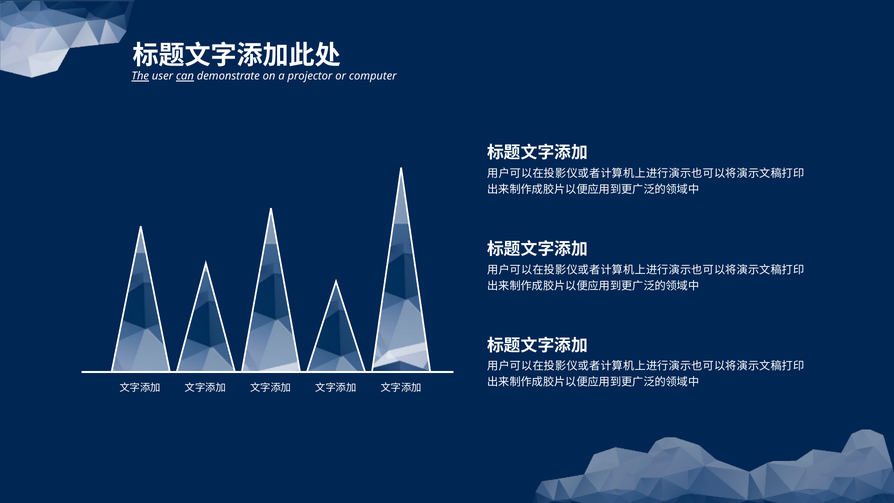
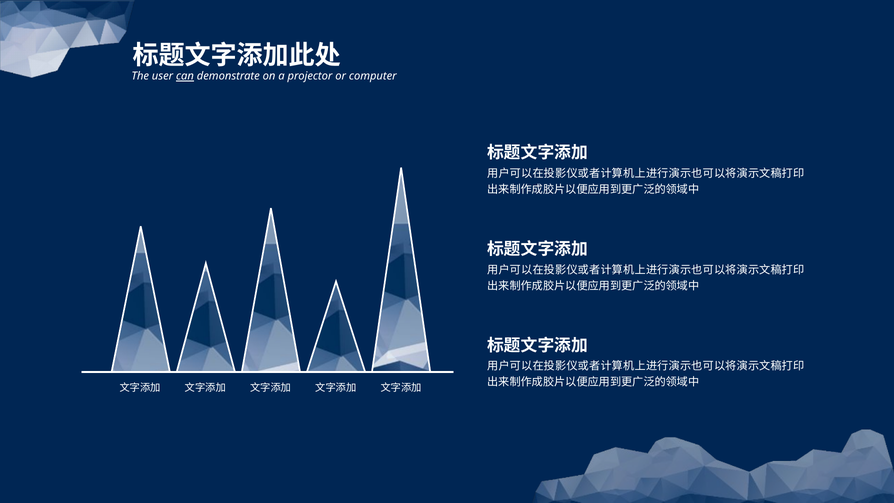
The underline: present -> none (140, 76)
